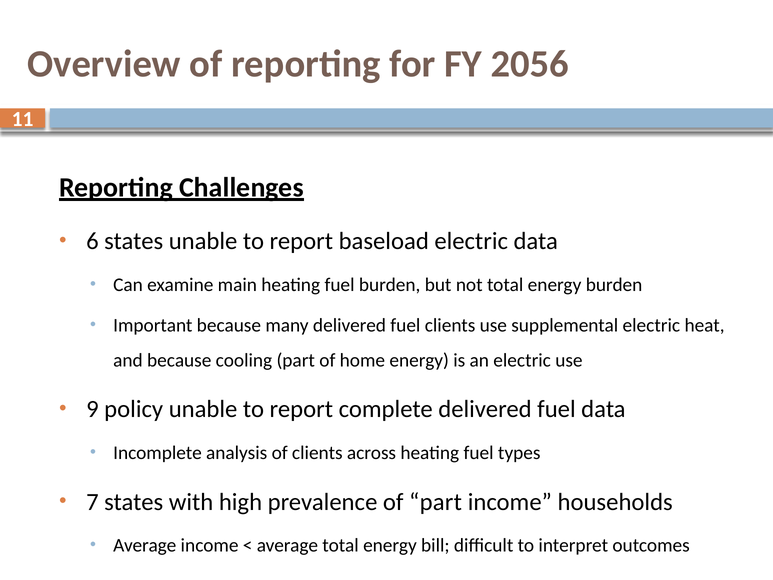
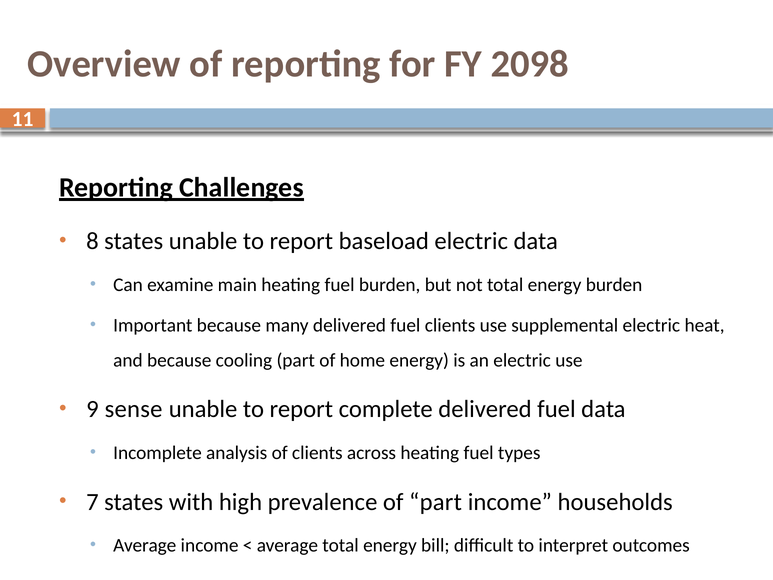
2056: 2056 -> 2098 (530, 64)
6: 6 -> 8 (92, 241)
policy: policy -> sense (134, 409)
